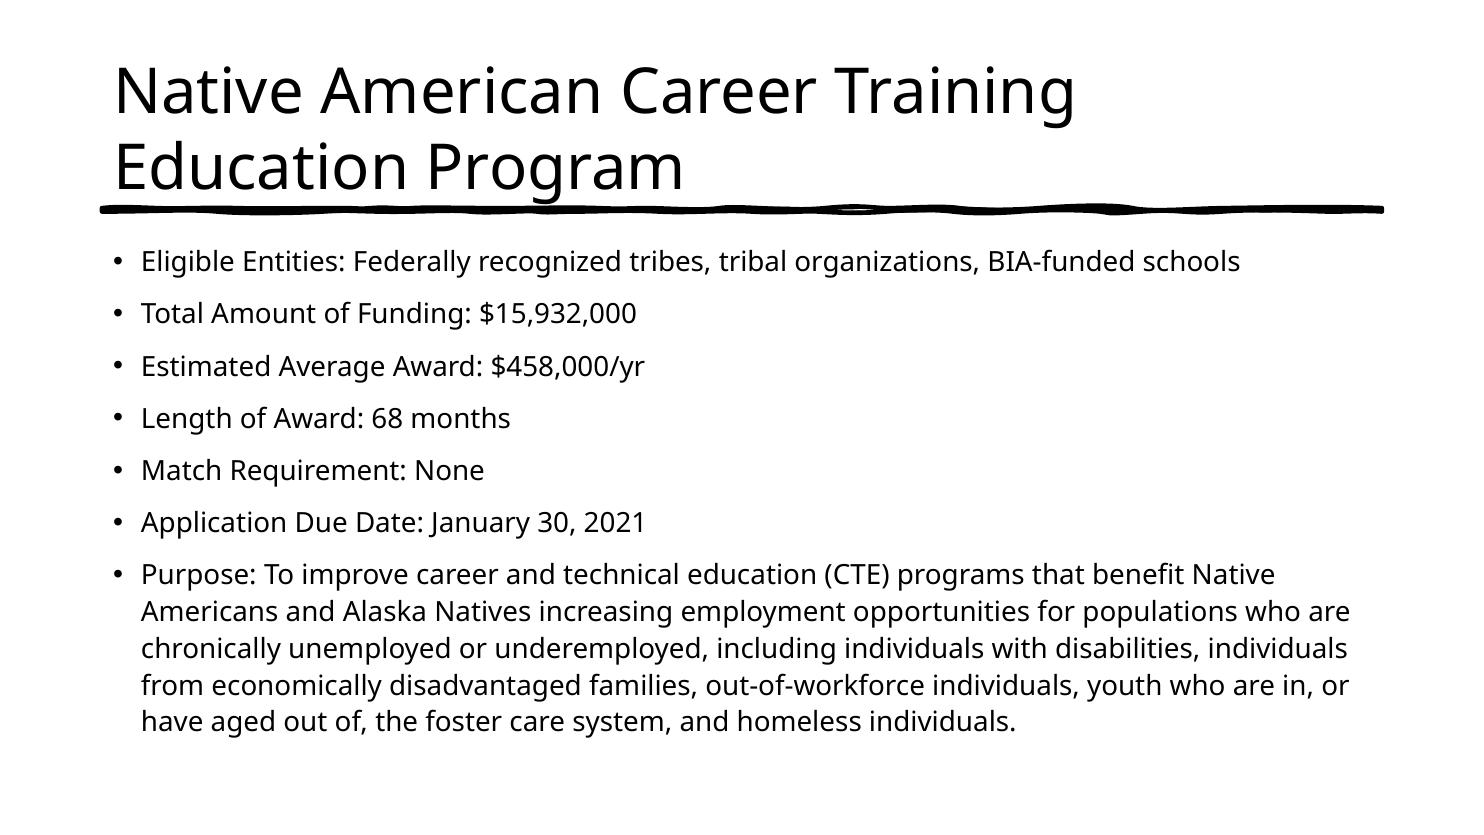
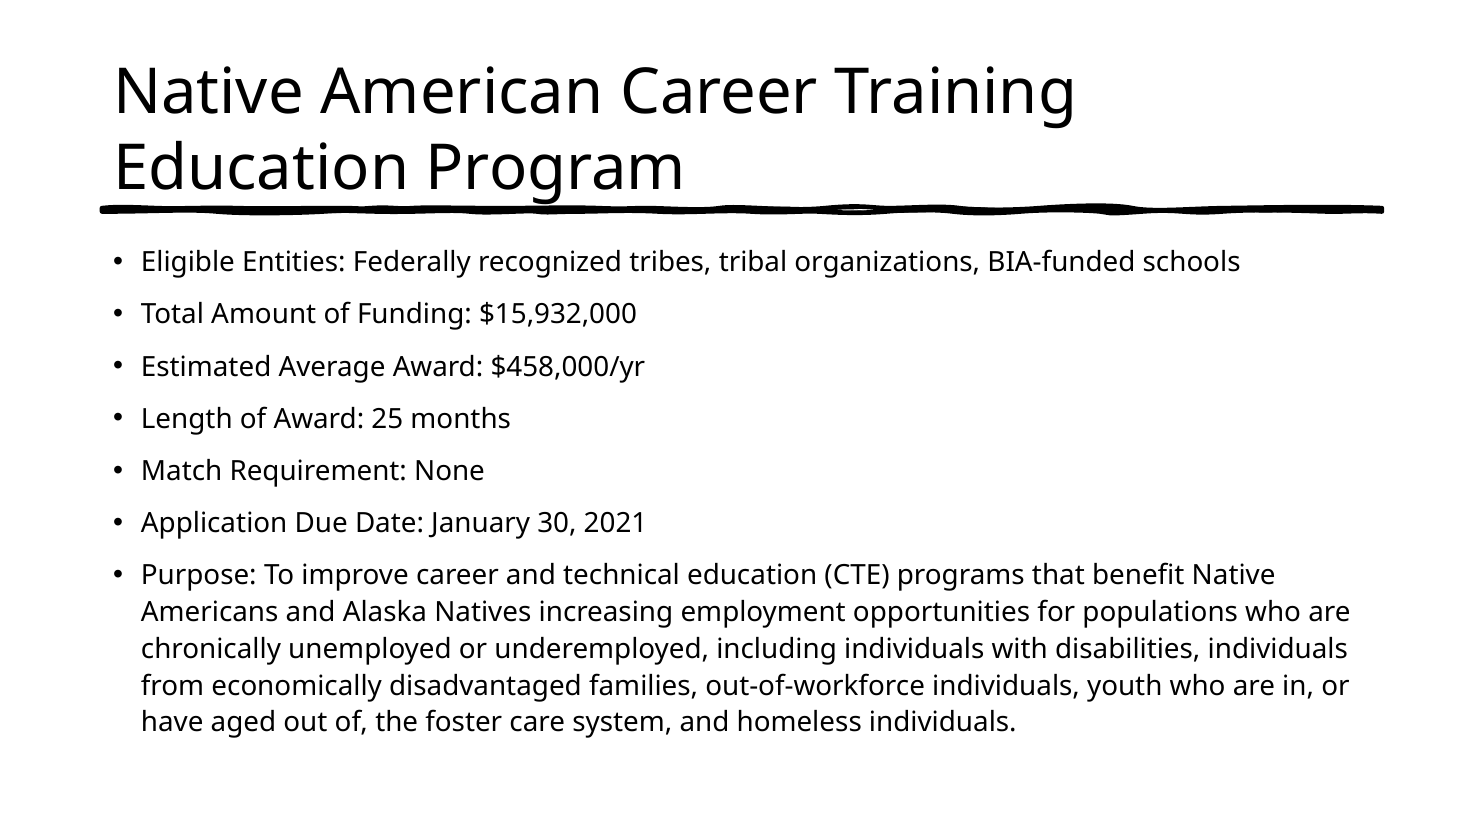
68: 68 -> 25 (387, 419)
